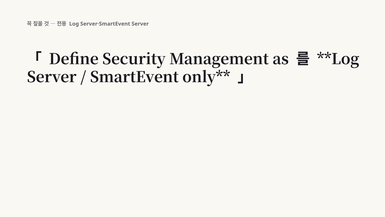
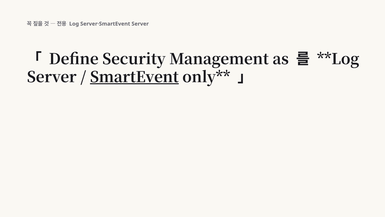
SmartEvent underline: none -> present (134, 77)
